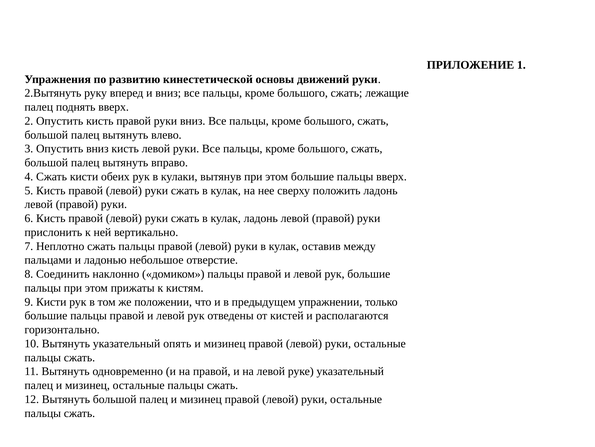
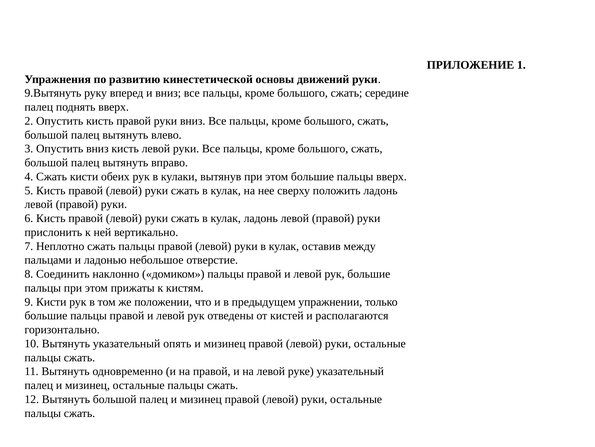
2.Вытянуть: 2.Вытянуть -> 9.Вытянуть (53, 93)
лежащие: лежащие -> середине (387, 93)
